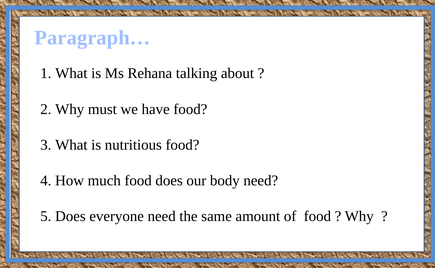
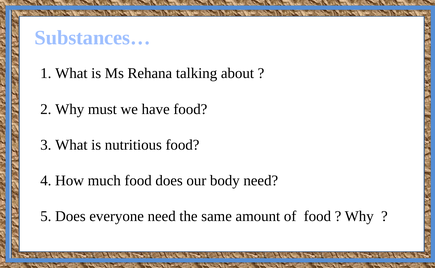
Paragraph…: Paragraph… -> Substances… (93, 38)
